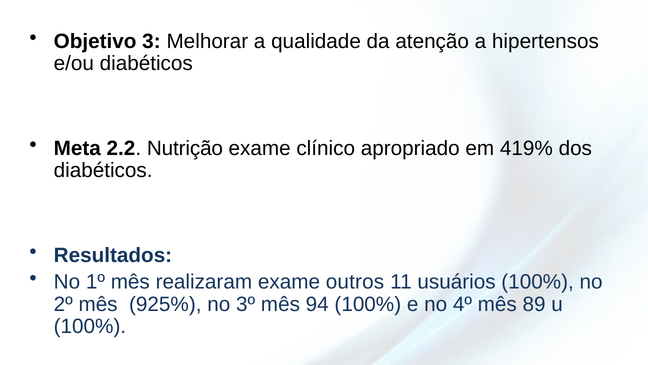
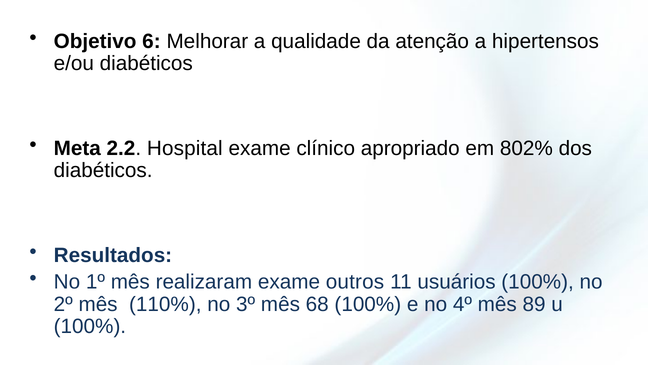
3: 3 -> 6 (151, 41)
Nutrição: Nutrição -> Hospital (185, 148)
419%: 419% -> 802% (526, 148)
925%: 925% -> 110% (165, 304)
94: 94 -> 68 (317, 304)
